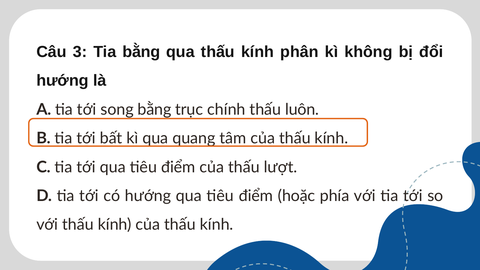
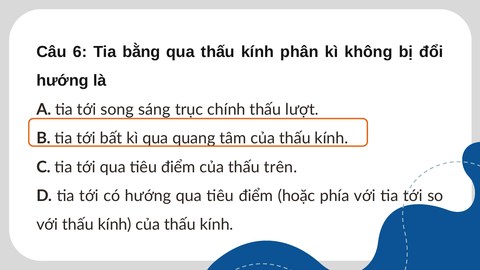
3: 3 -> 6 (80, 52)
song bằng: bằng -> sáng (154, 109)
luôn: luôn -> lượt (302, 109)
lượt: lượt -> trên (280, 167)
